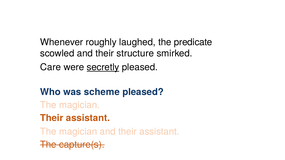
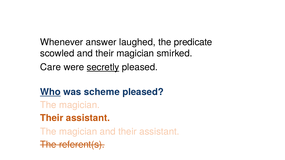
roughly: roughly -> answer (101, 42)
their structure: structure -> magician (135, 54)
Who underline: none -> present (50, 92)
capture(s: capture(s -> referent(s (82, 145)
